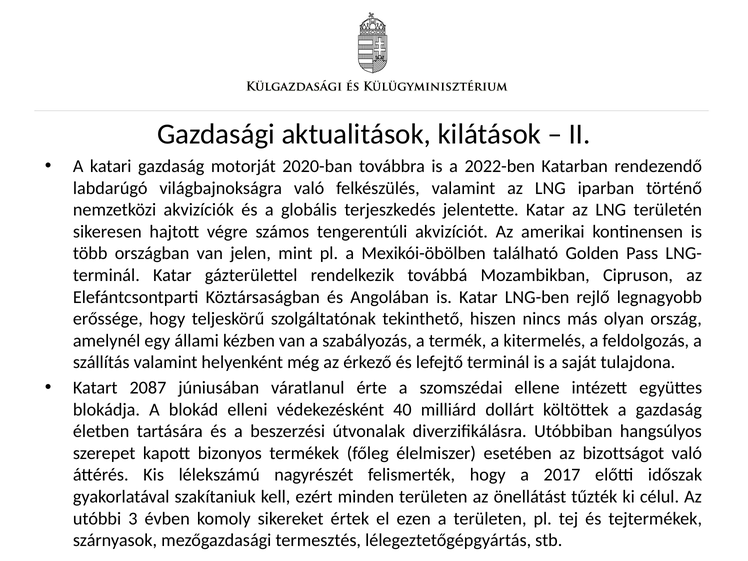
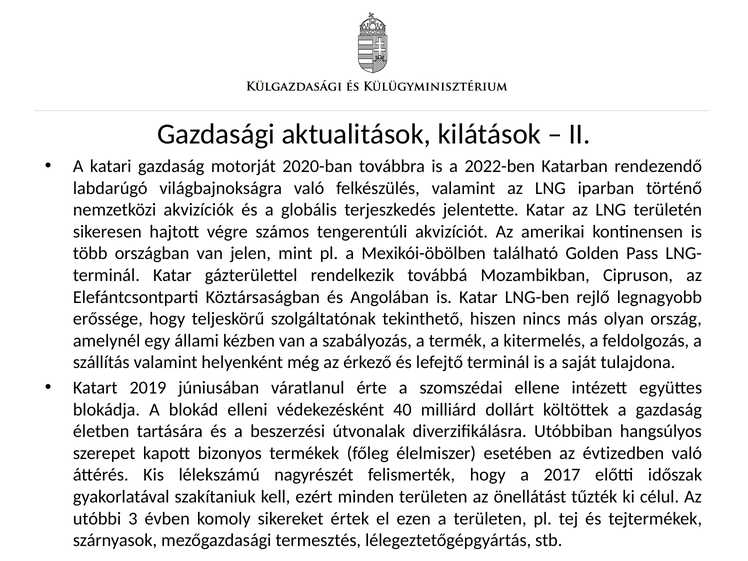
2087: 2087 -> 2019 (148, 388)
bizottságot: bizottságot -> évtizedben (623, 453)
